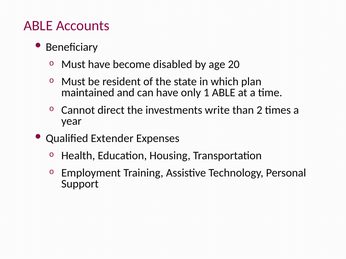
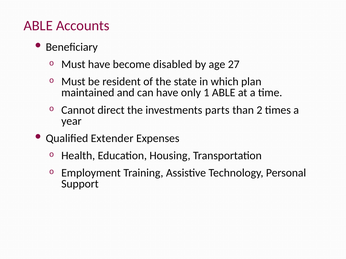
20: 20 -> 27 (234, 64)
write: write -> parts (217, 110)
